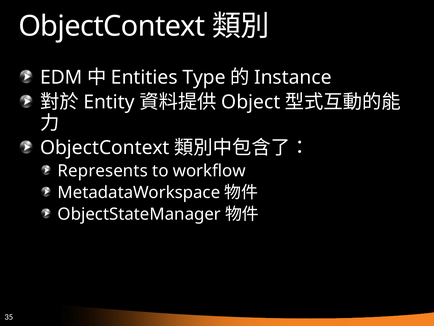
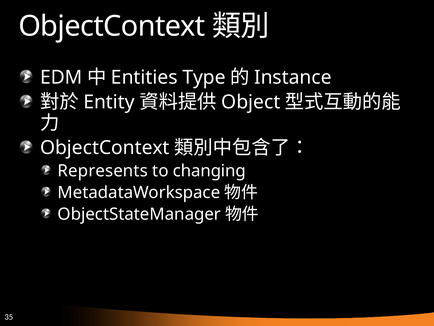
workflow: workflow -> changing (209, 171)
